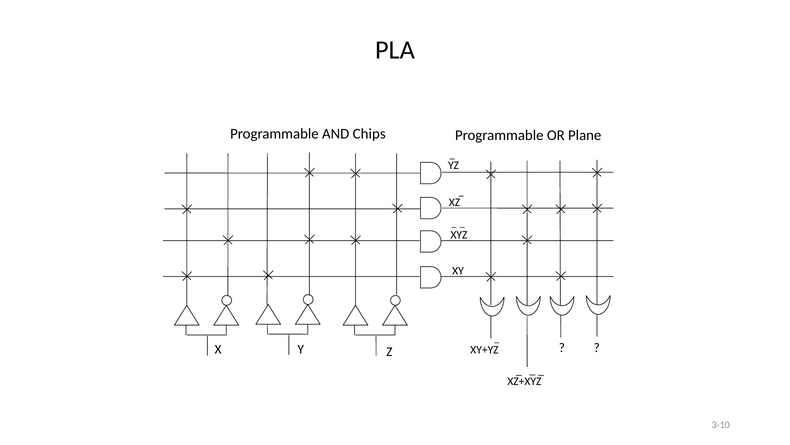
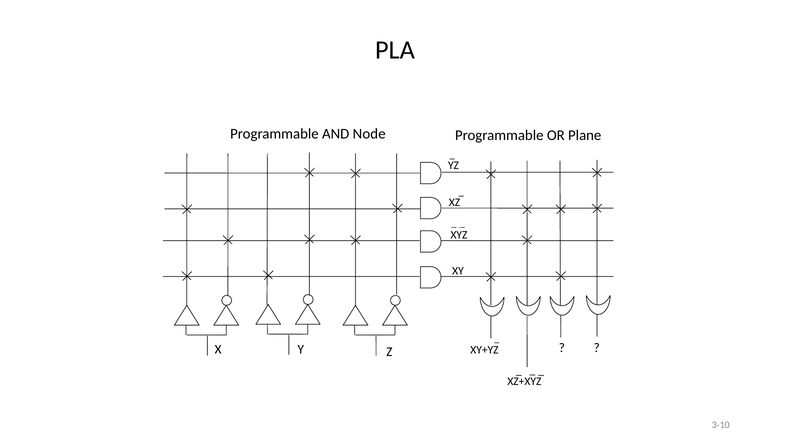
Chips: Chips -> Node (369, 134)
